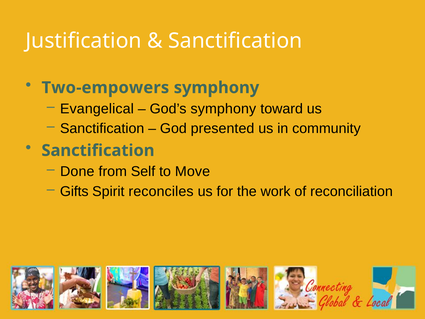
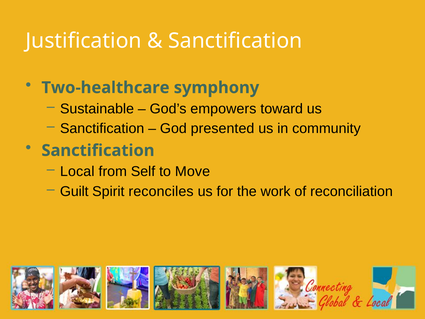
Two-empowers: Two-empowers -> Two-healthcare (105, 88)
Evangelical: Evangelical -> Sustainable (97, 109)
God’s symphony: symphony -> empowers (223, 109)
Done: Done -> Local (77, 171)
Gifts: Gifts -> Guilt (74, 191)
